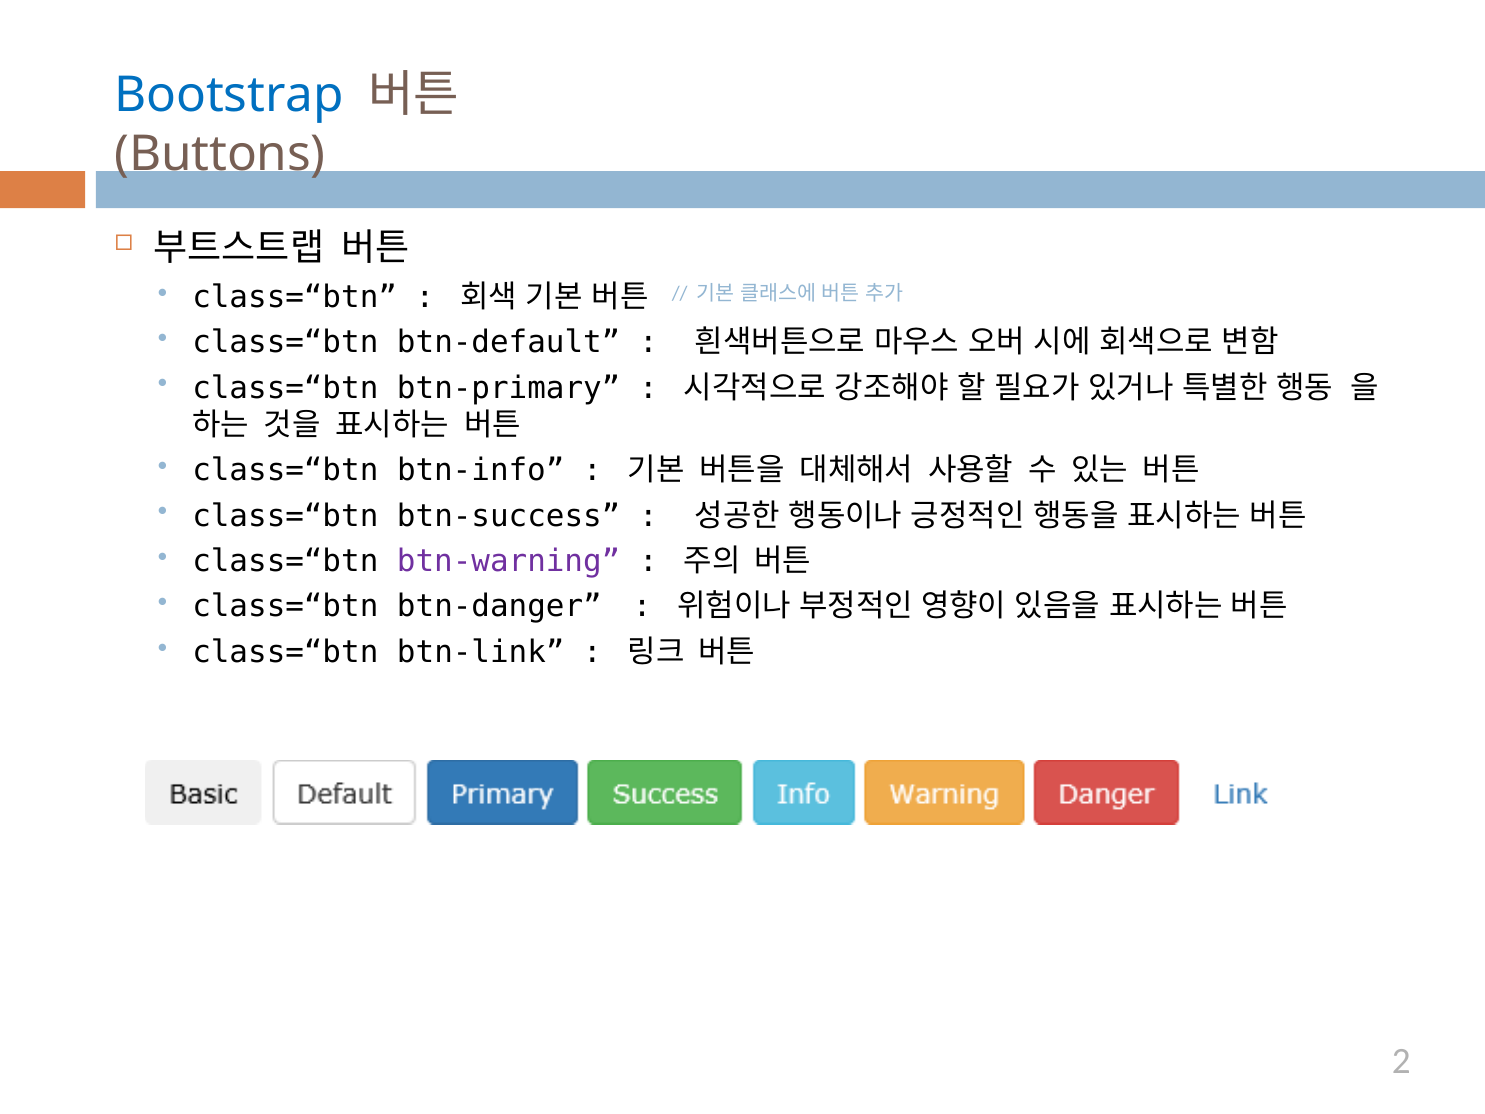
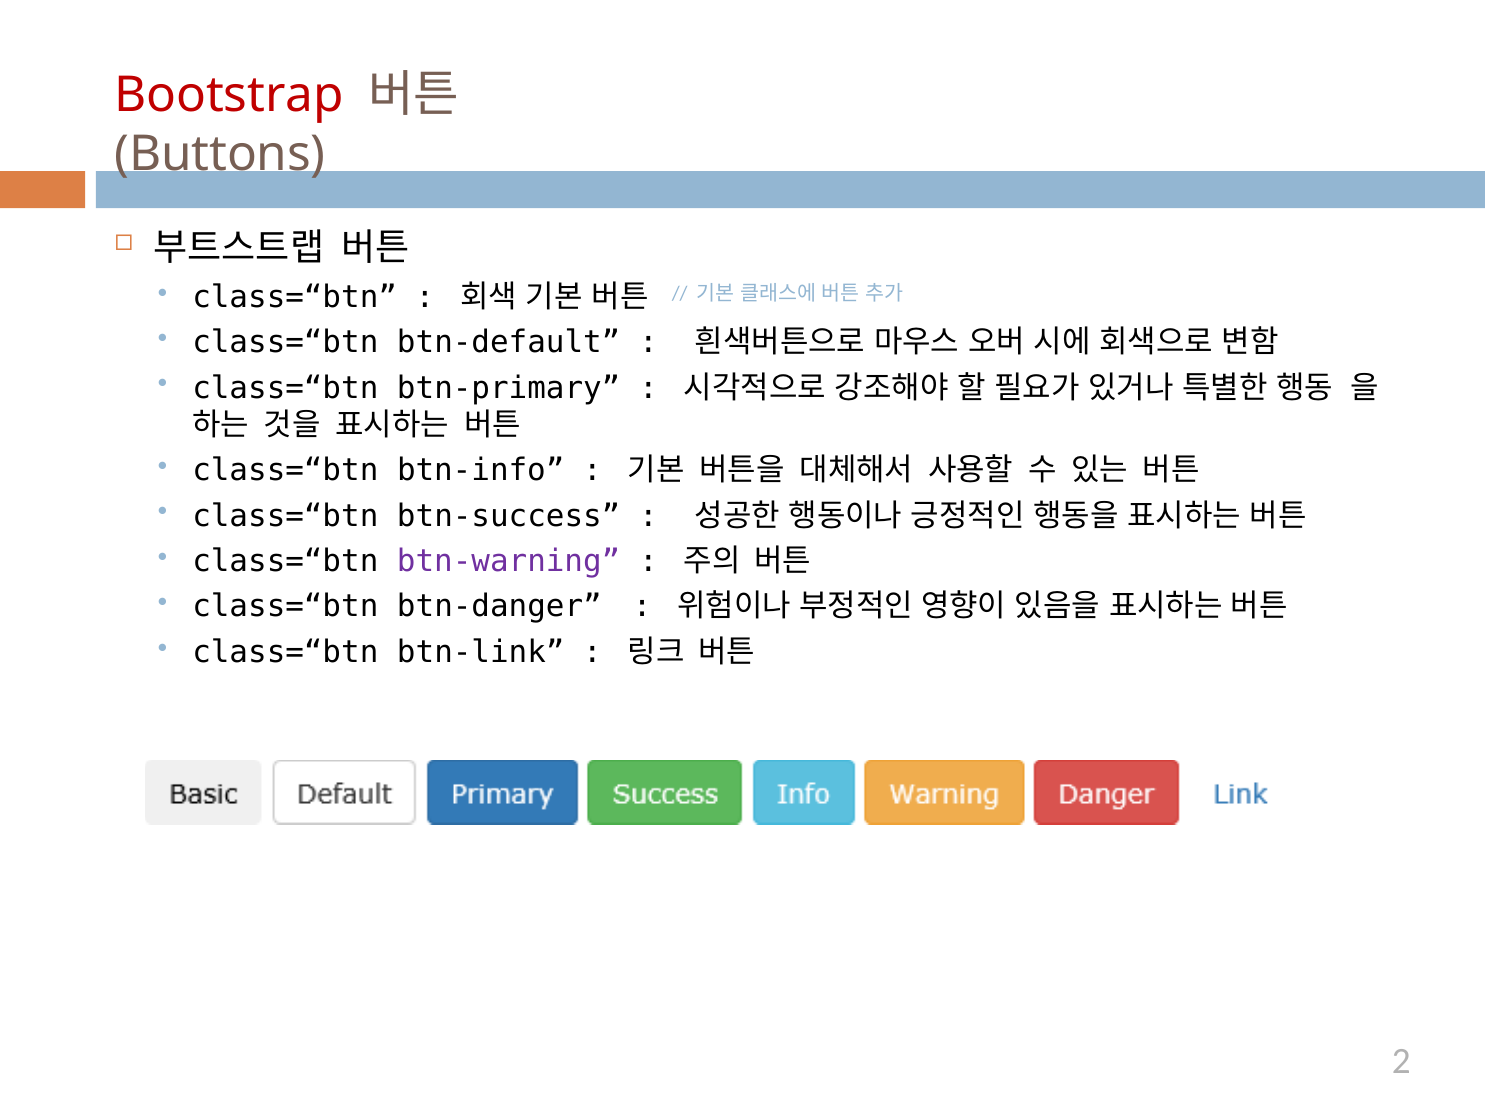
Bootstrap colour: blue -> red (229, 95)
